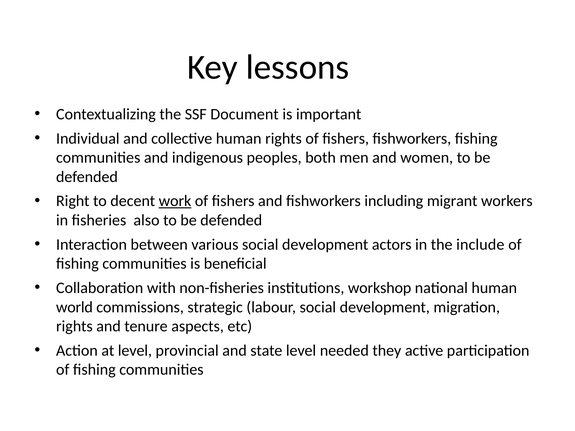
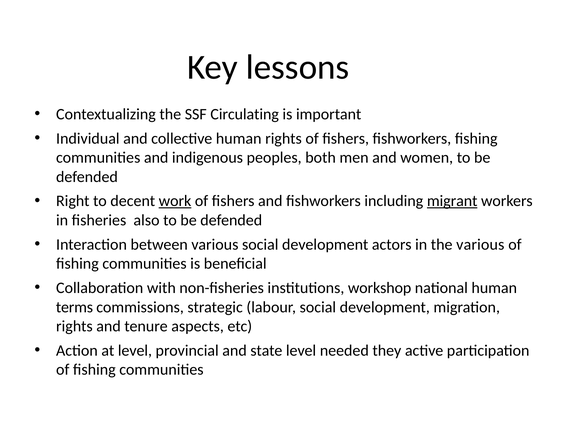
Document: Document -> Circulating (245, 114)
migrant underline: none -> present (452, 201)
the include: include -> various (480, 245)
world: world -> terms (74, 307)
